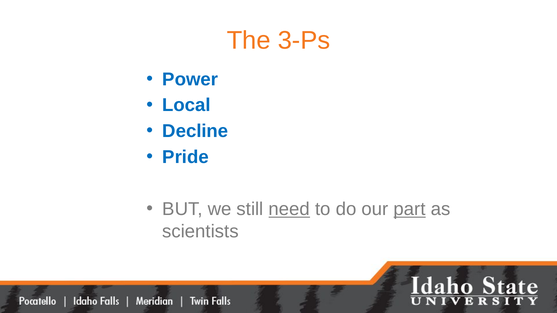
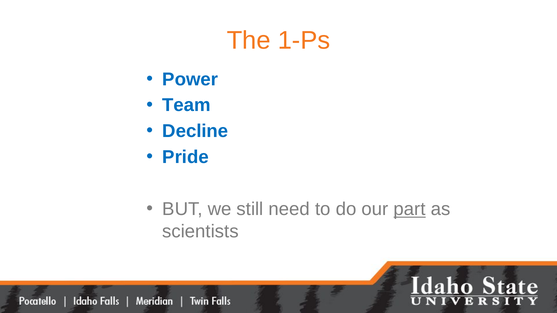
3-Ps: 3-Ps -> 1-Ps (304, 40)
Local: Local -> Team (187, 105)
need underline: present -> none (289, 209)
